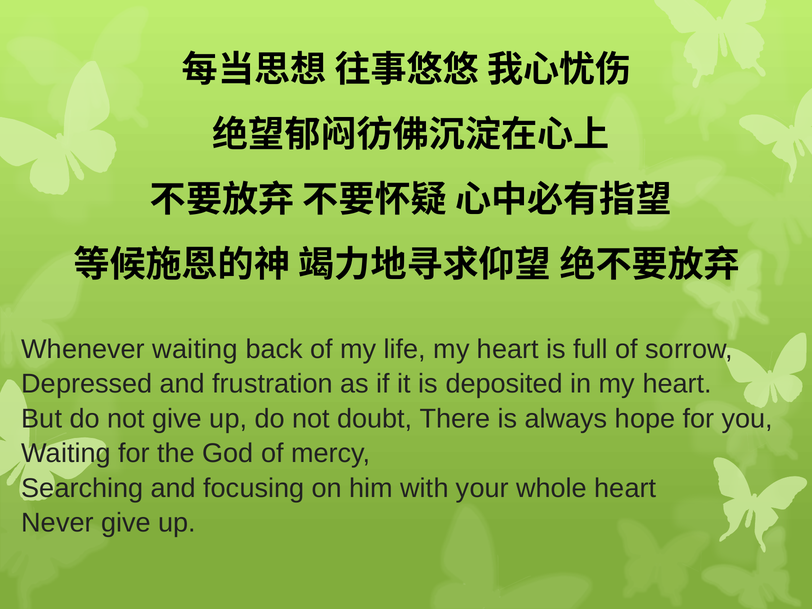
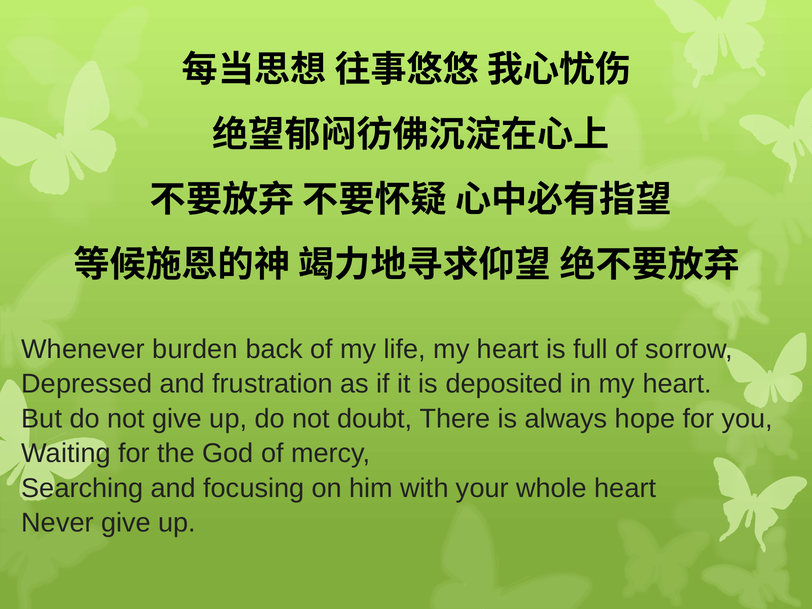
Whenever waiting: waiting -> burden (195, 349)
